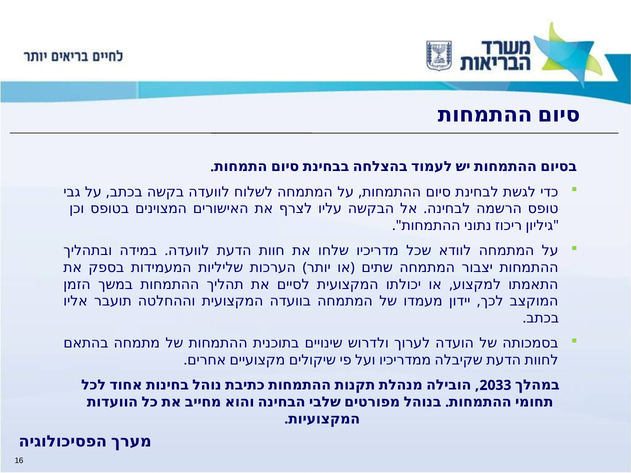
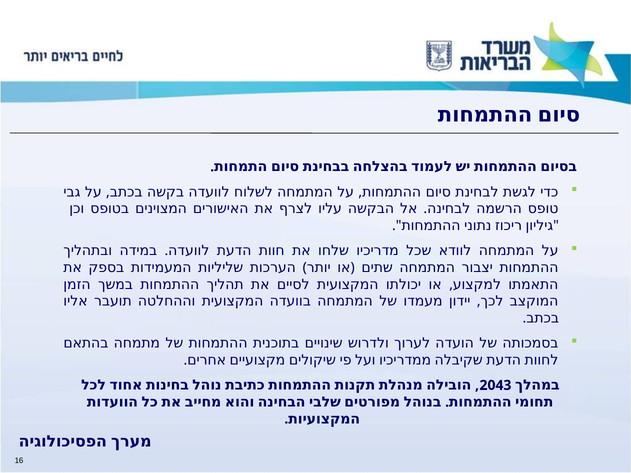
2033: 2033 -> 2043 (495, 385)
